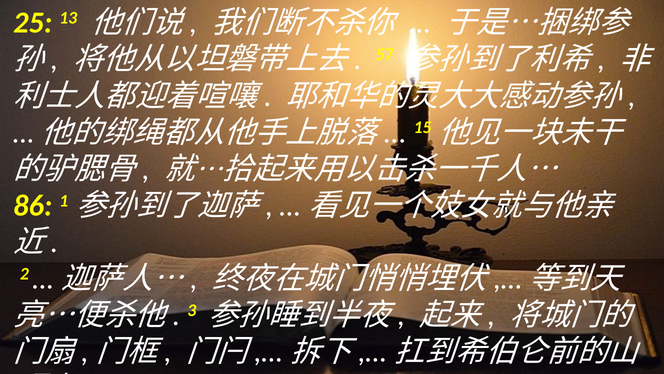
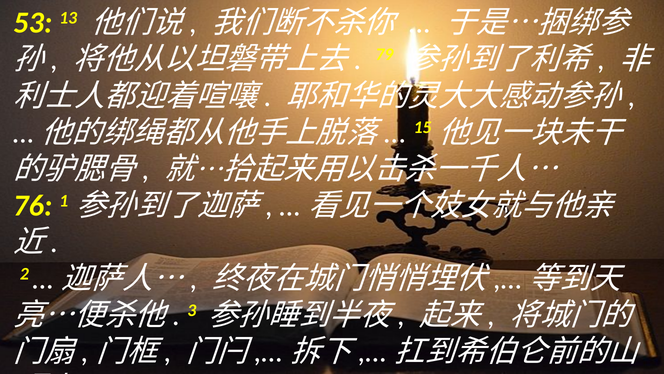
25: 25 -> 53 (33, 23)
57: 57 -> 79 (384, 54)
86: 86 -> 76 (33, 205)
